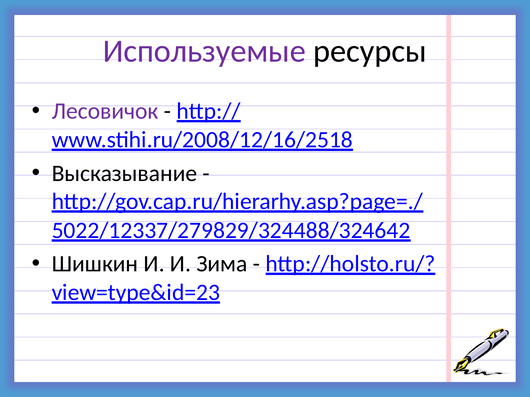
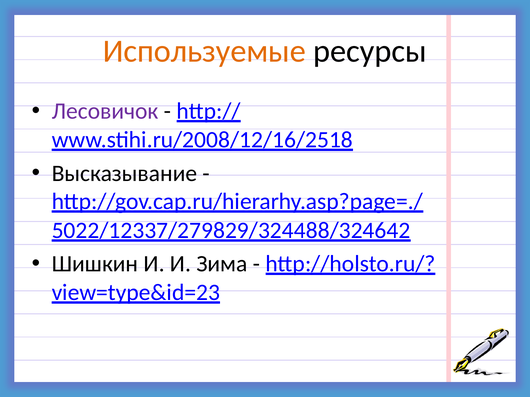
Используемые colour: purple -> orange (204, 51)
